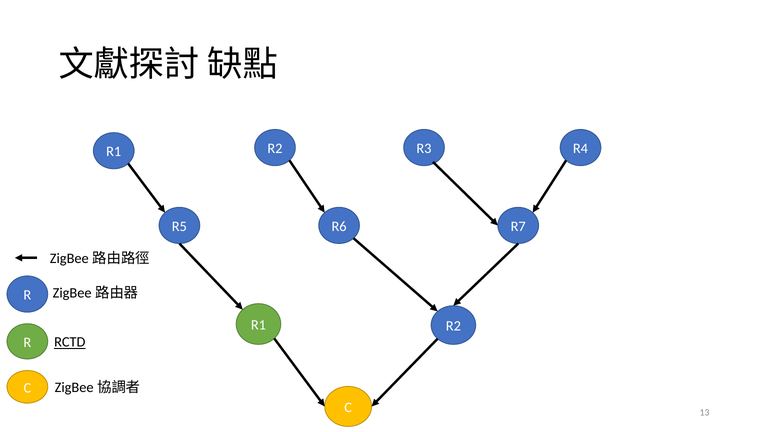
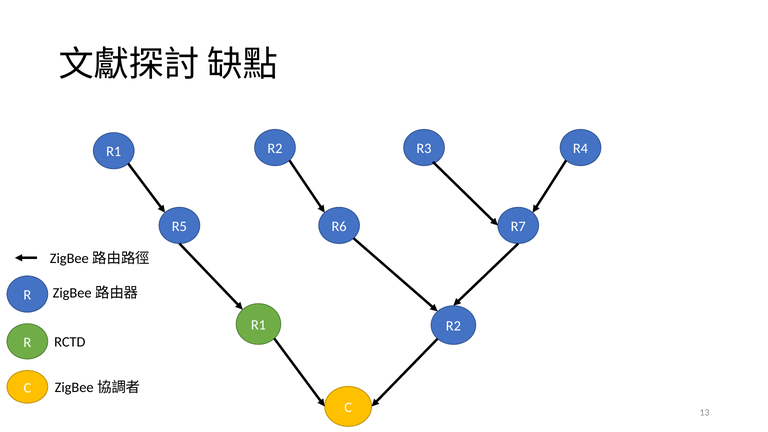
RCTD underline: present -> none (70, 342)
